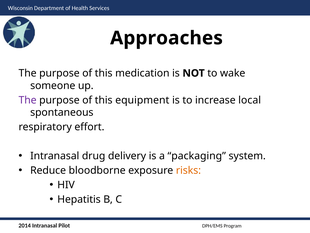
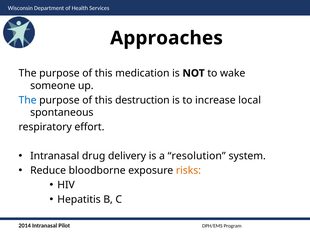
The colour: purple -> blue (28, 100)
equipment: equipment -> destruction (142, 100)
packaging: packaging -> resolution (197, 156)
